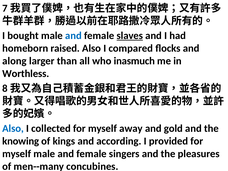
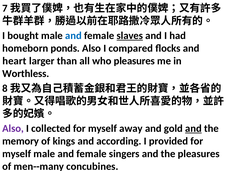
raised: raised -> ponds (65, 48)
along: along -> heart (14, 61)
who inasmuch: inasmuch -> pleasures (134, 61)
Also colour: blue -> purple (13, 128)
and underline: none -> present (193, 128)
knowing: knowing -> memory (21, 141)
